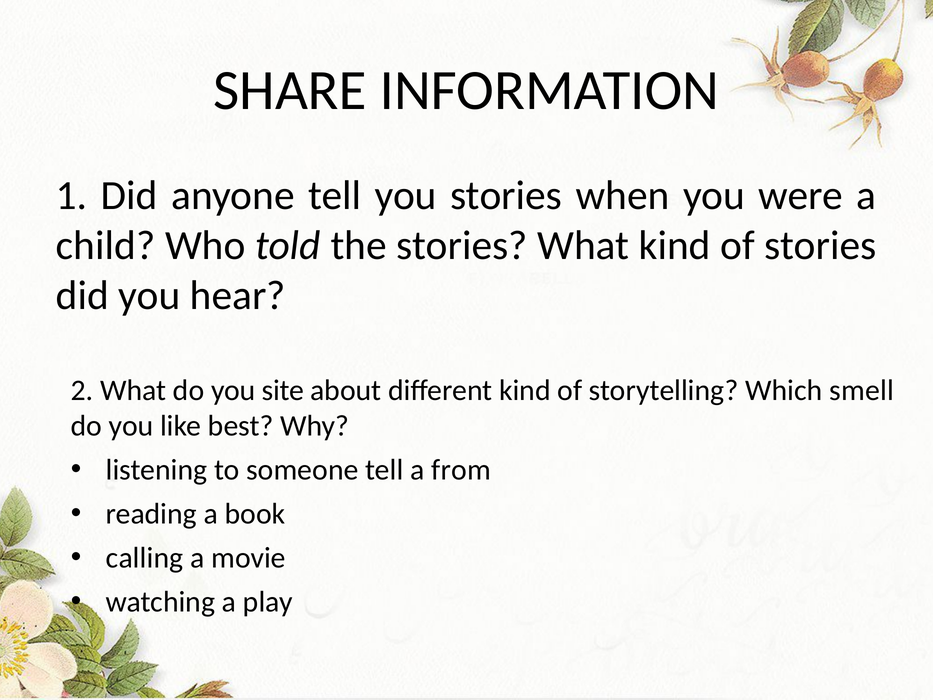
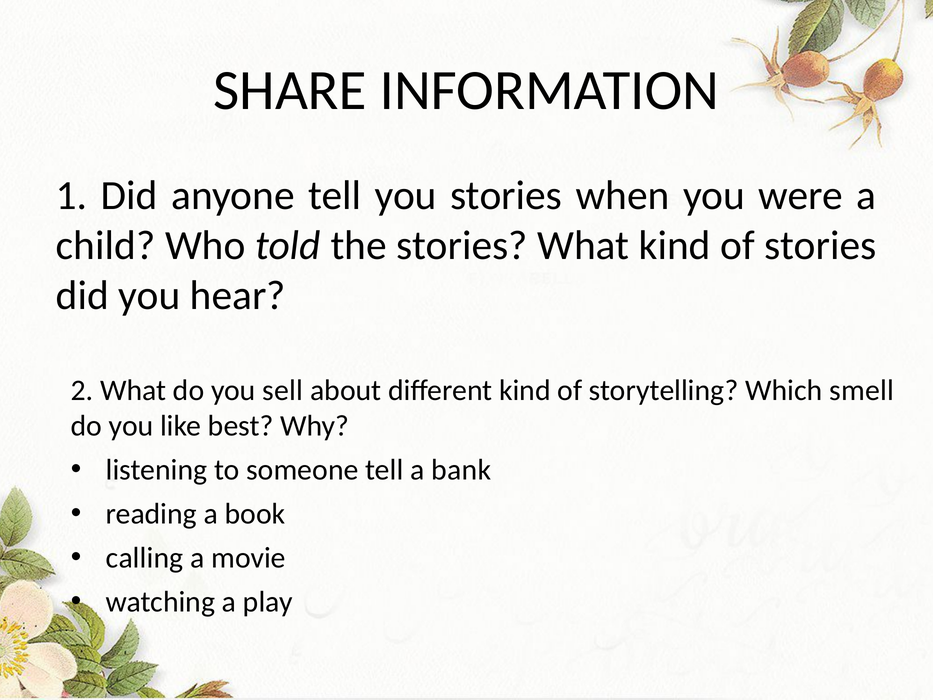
site: site -> sell (283, 390)
from: from -> bank (461, 470)
